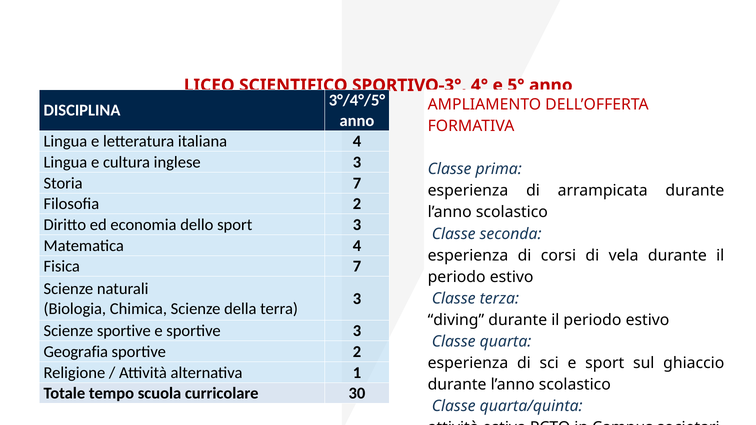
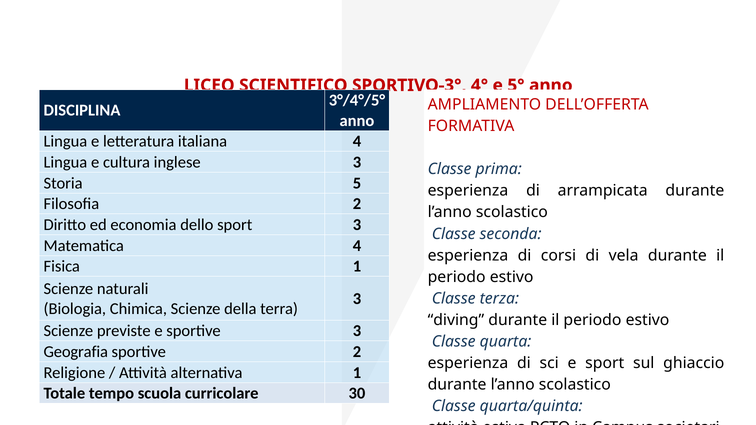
Storia 7: 7 -> 5 (357, 183)
Fisica 7: 7 -> 1 (357, 267)
Scienze sportive: sportive -> previste (124, 331)
